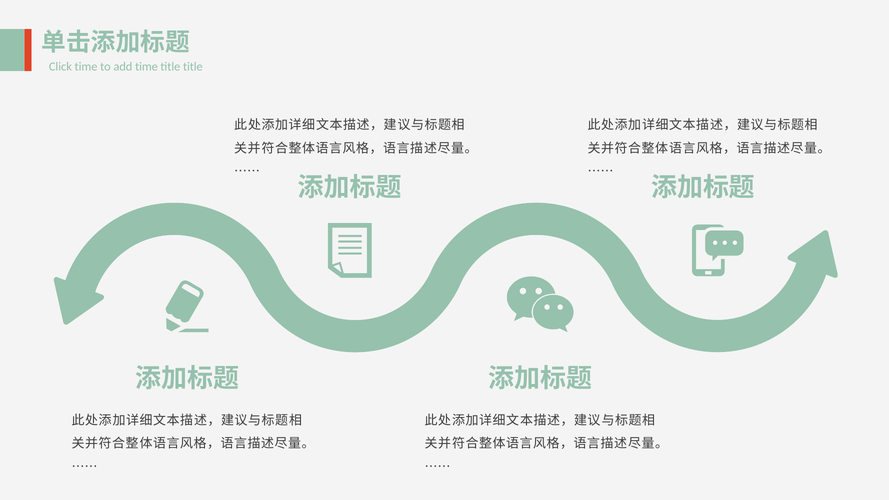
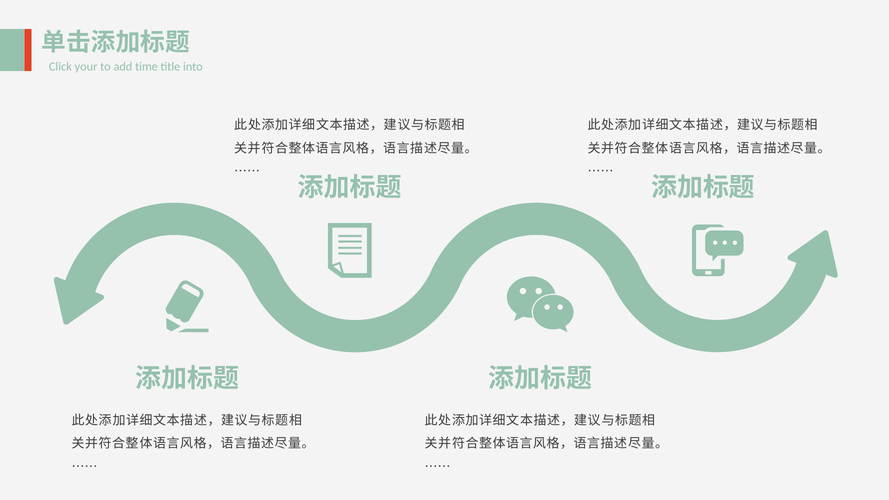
Click time: time -> your (86, 67)
title title: title -> into (193, 67)
